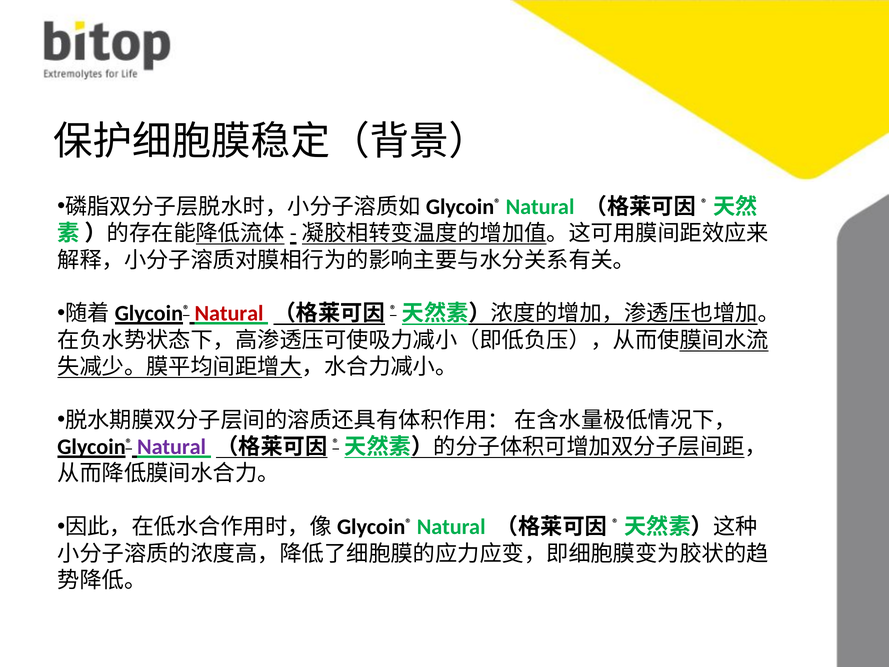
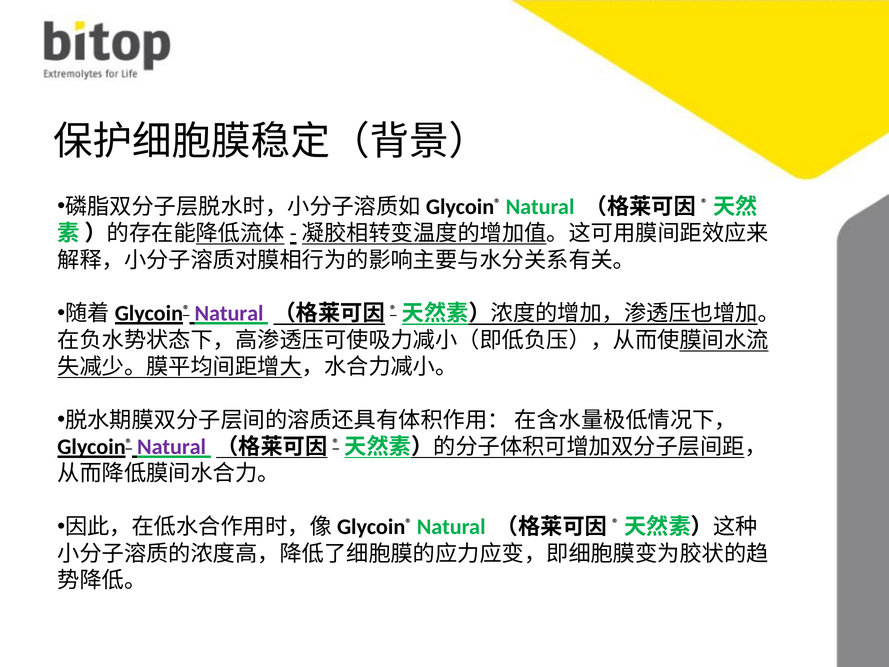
Natural colour: red -> purple (229, 313)
